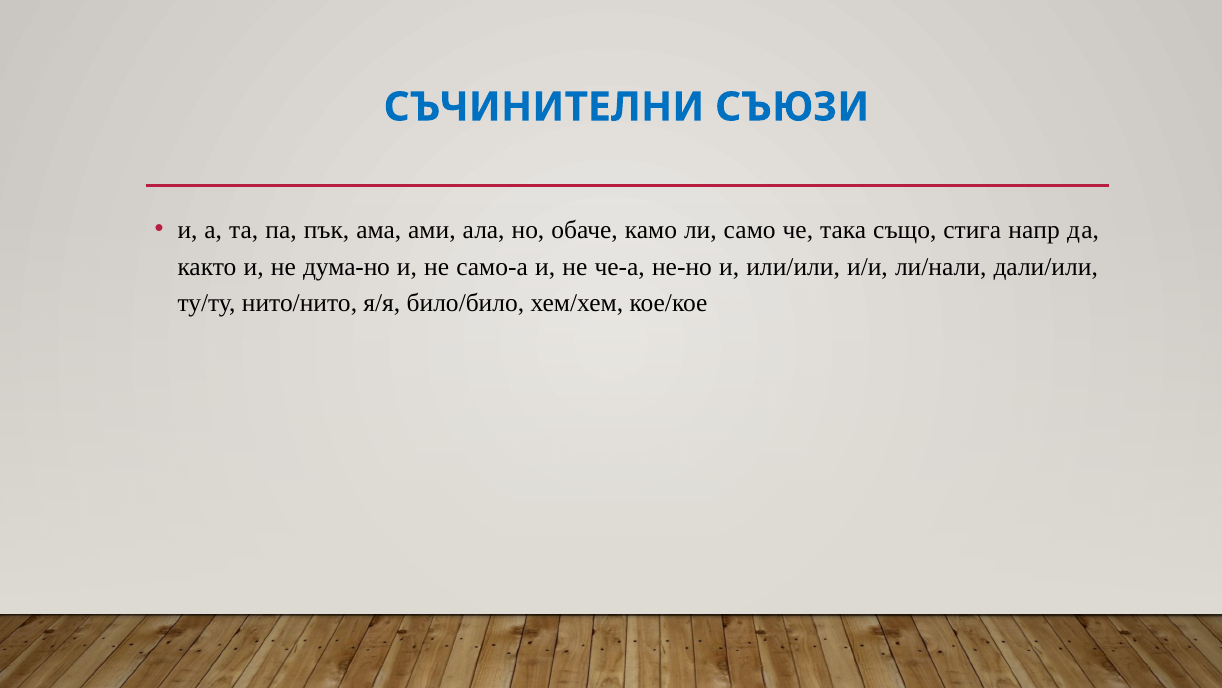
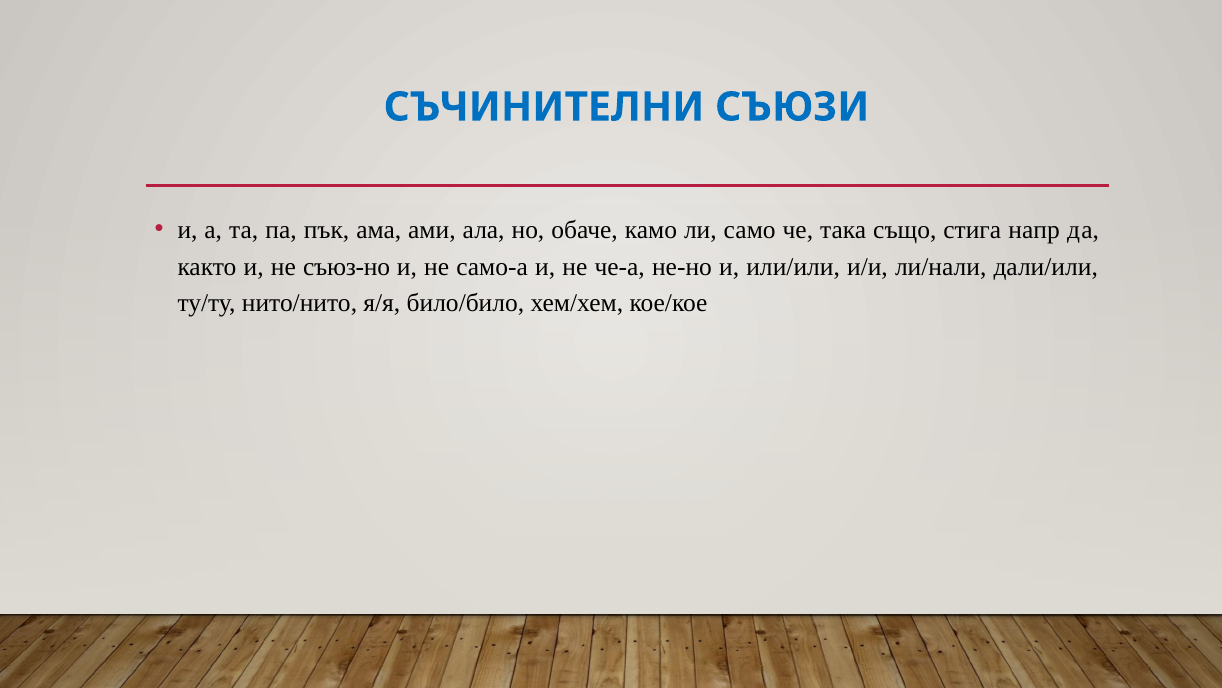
дума-но: дума-но -> съюз-но (347, 266)
